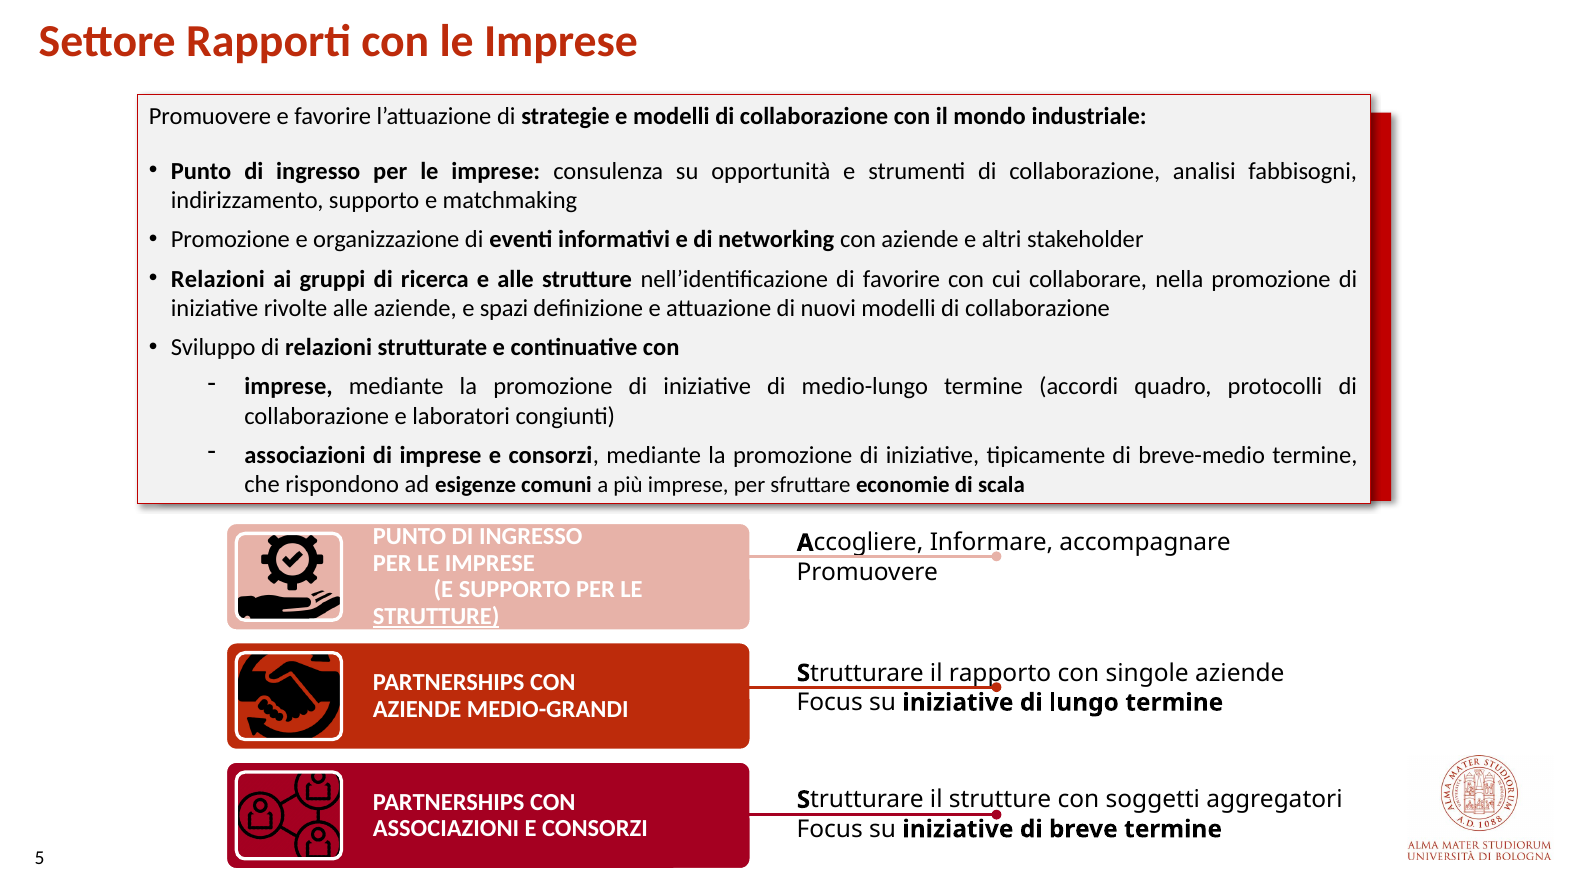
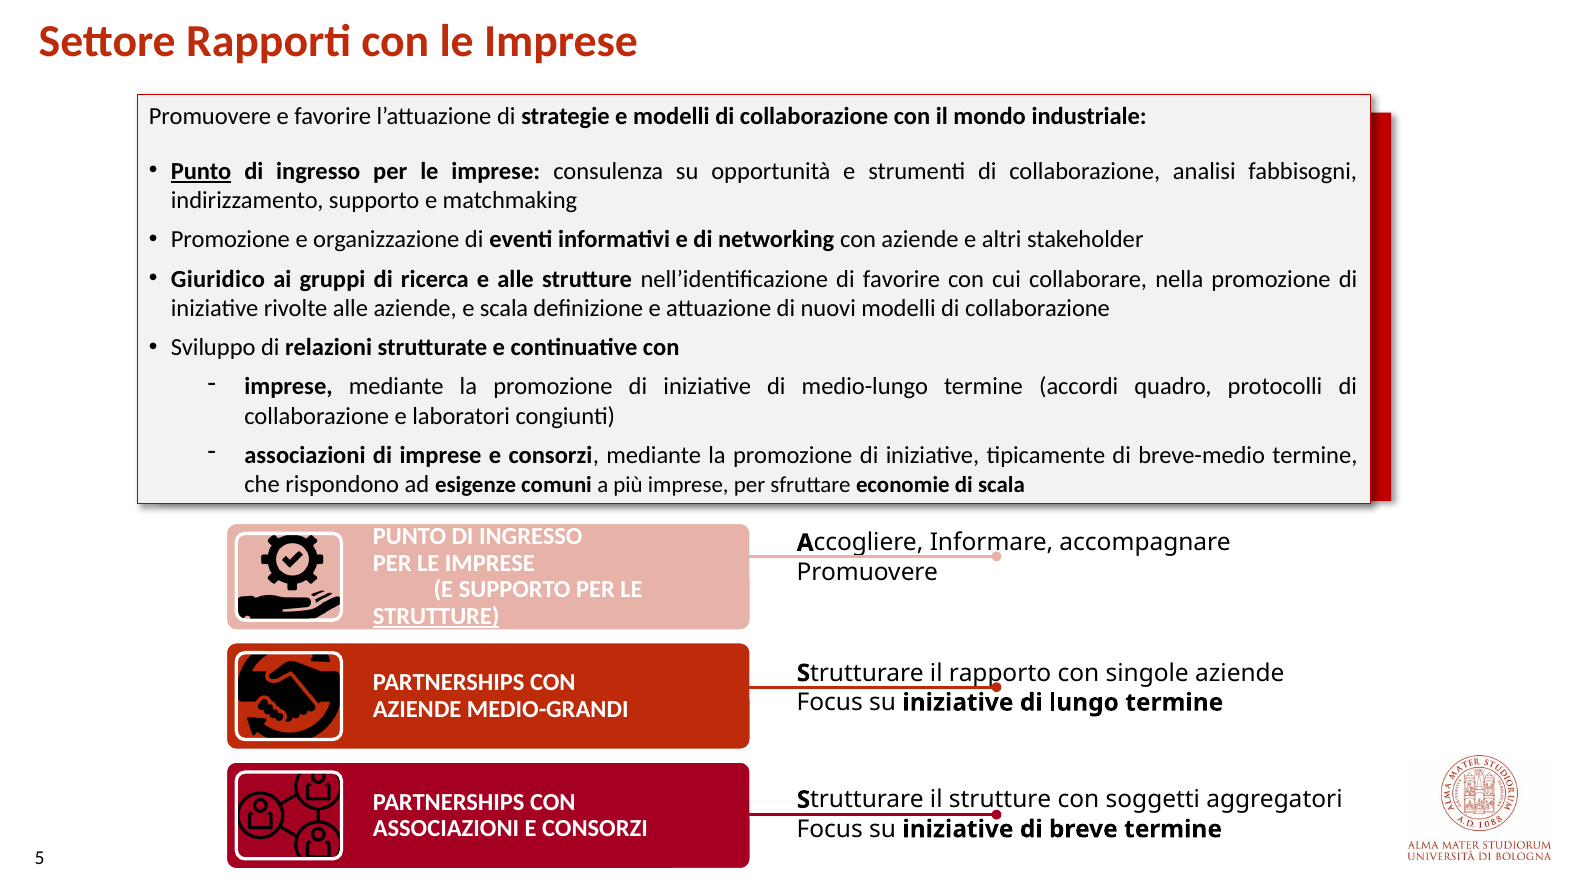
Punto underline: none -> present (201, 171)
Relazioni: Relazioni -> Giuridico (218, 279)
e spazi: spazi -> scala (504, 309)
